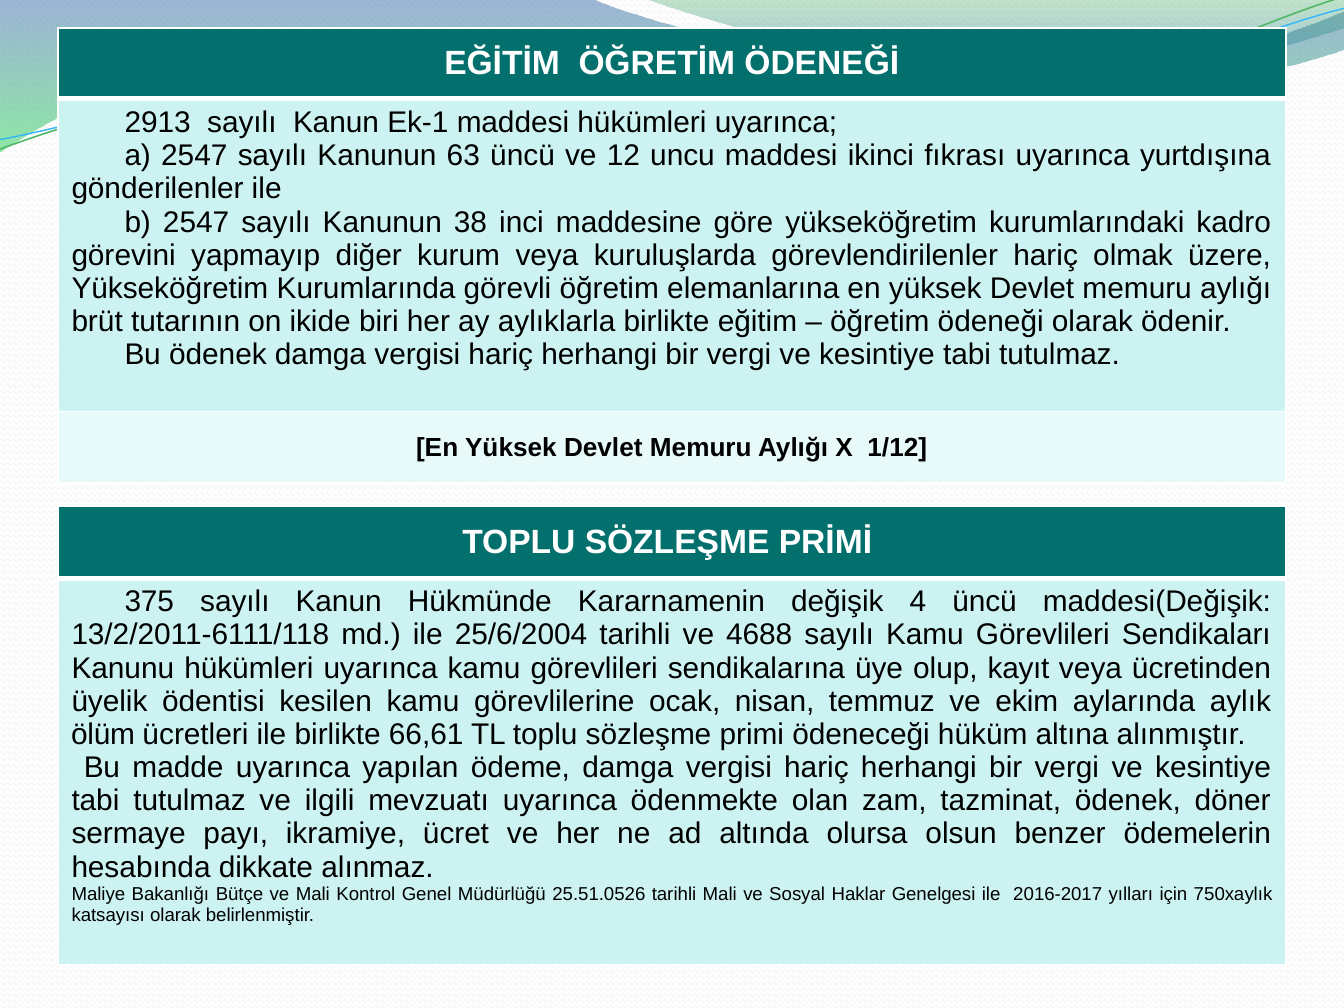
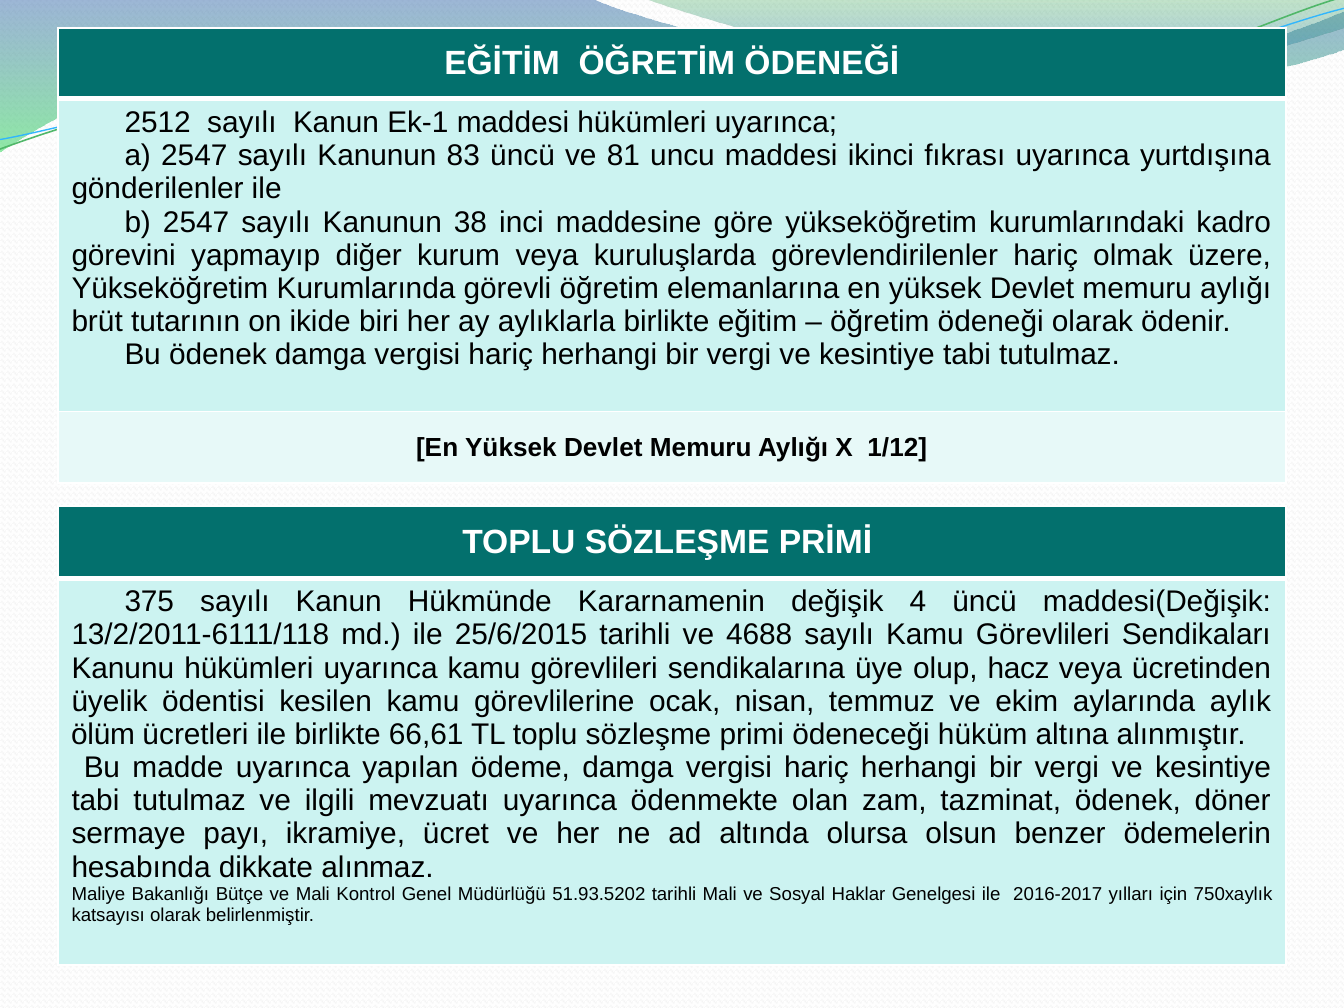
2913: 2913 -> 2512 (158, 123)
63: 63 -> 83 (463, 156)
12: 12 -> 81 (623, 156)
25/6/2004: 25/6/2004 -> 25/6/2015 (521, 635)
kayıt: kayıt -> hacz (1019, 668)
25.51.0526: 25.51.0526 -> 51.93.5202 (599, 894)
